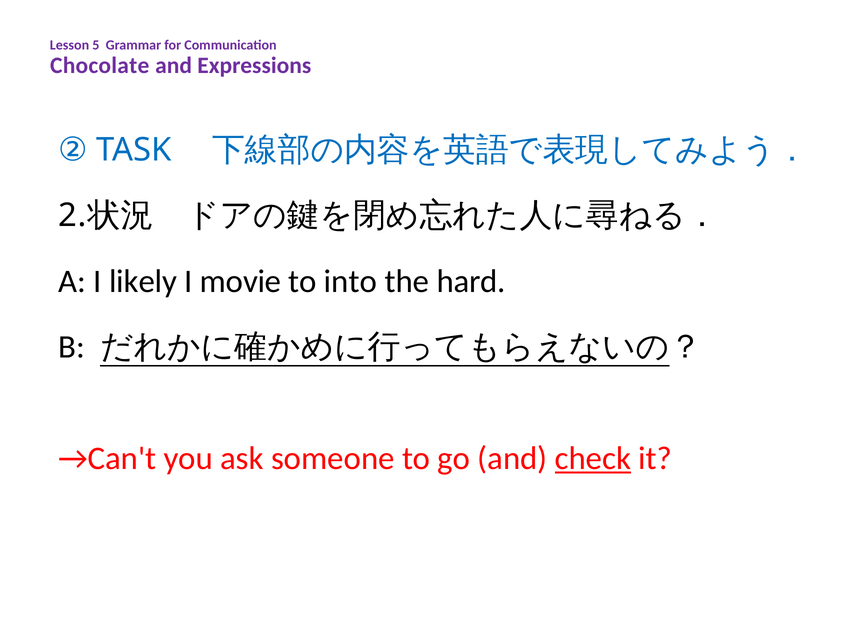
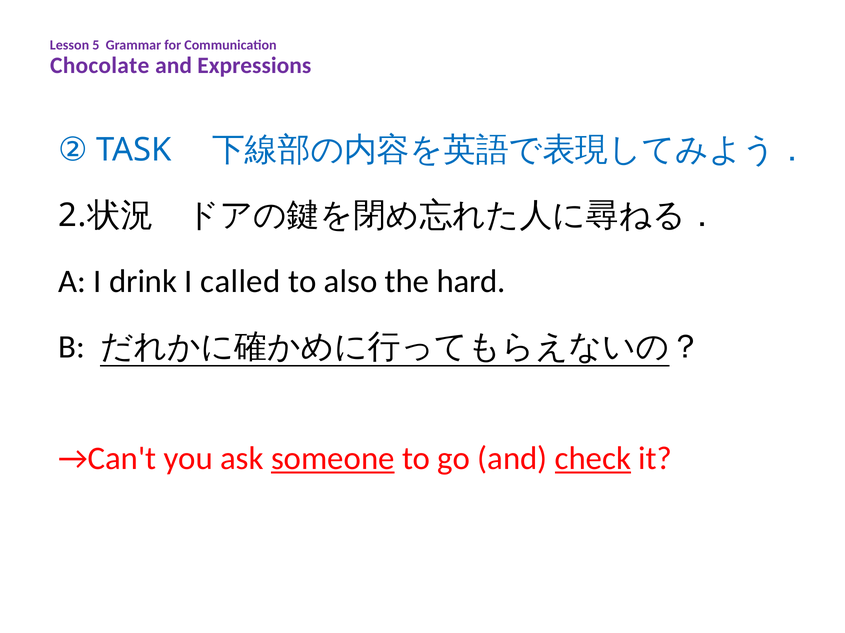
likely: likely -> drink (143, 282)
movie: movie -> called (240, 282)
into: into -> also (351, 282)
someone underline: none -> present (333, 459)
